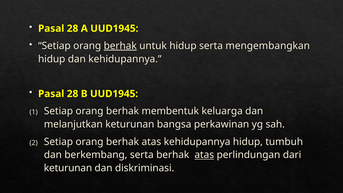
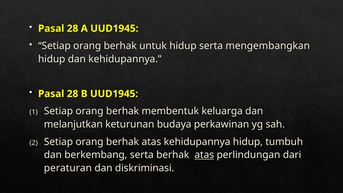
berhak underline: present -> none (120, 46)
bangsa: bangsa -> budaya (174, 124)
keturunan: keturunan -> peraturan (68, 168)
